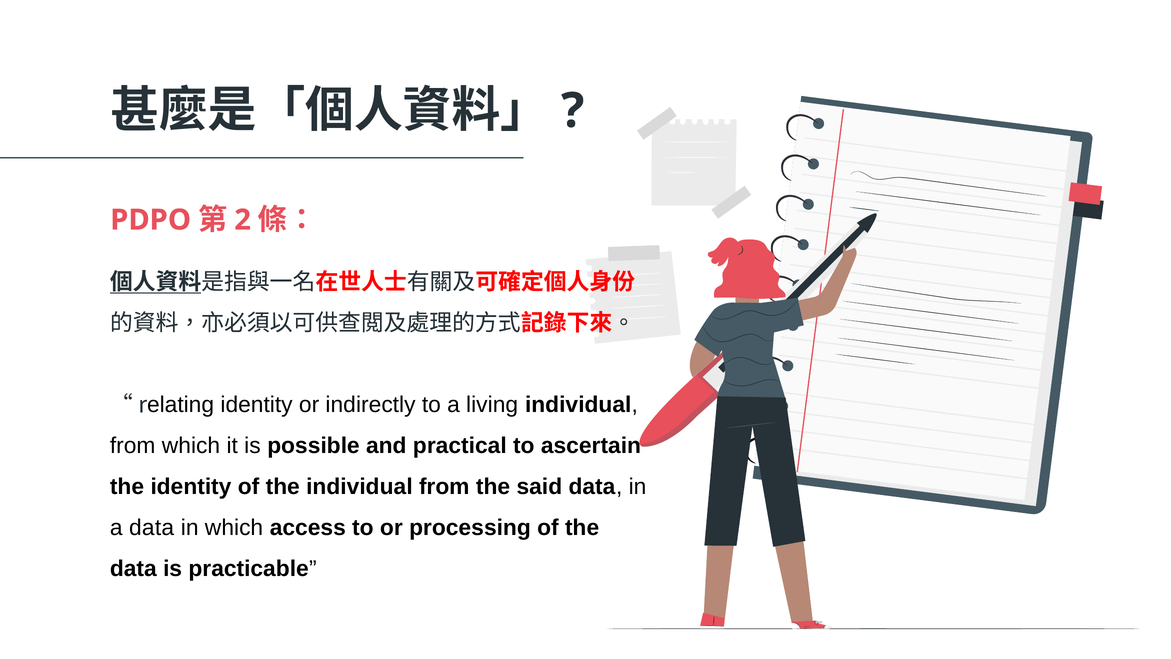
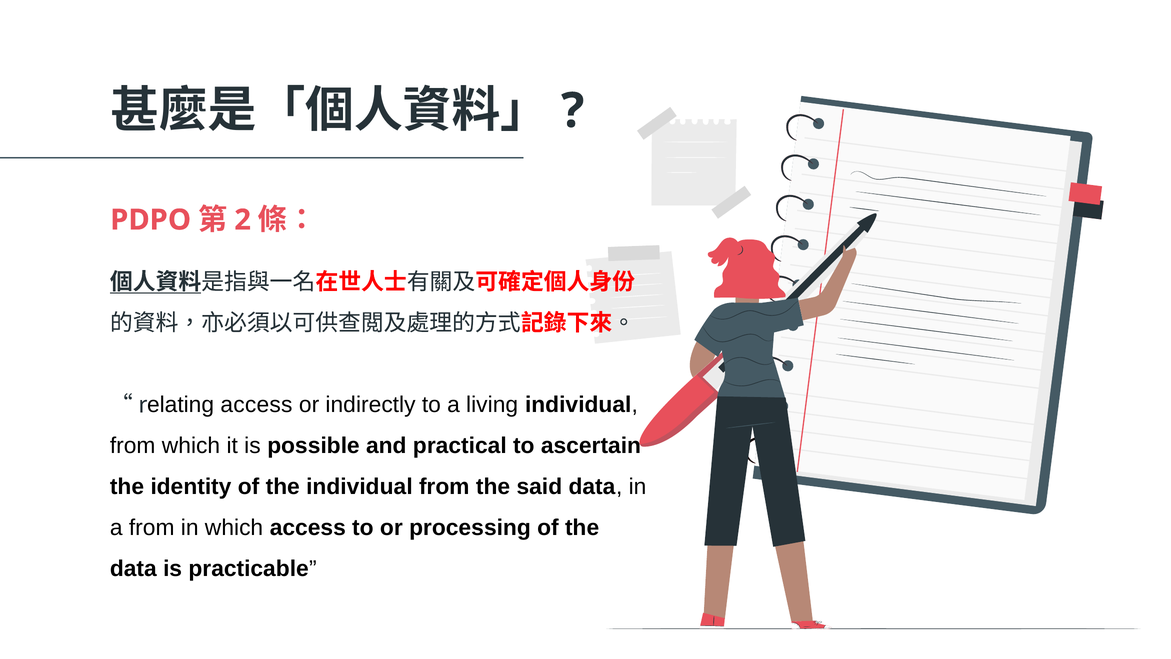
identity: identity -> access (256, 405)
a data: data -> from (152, 528)
